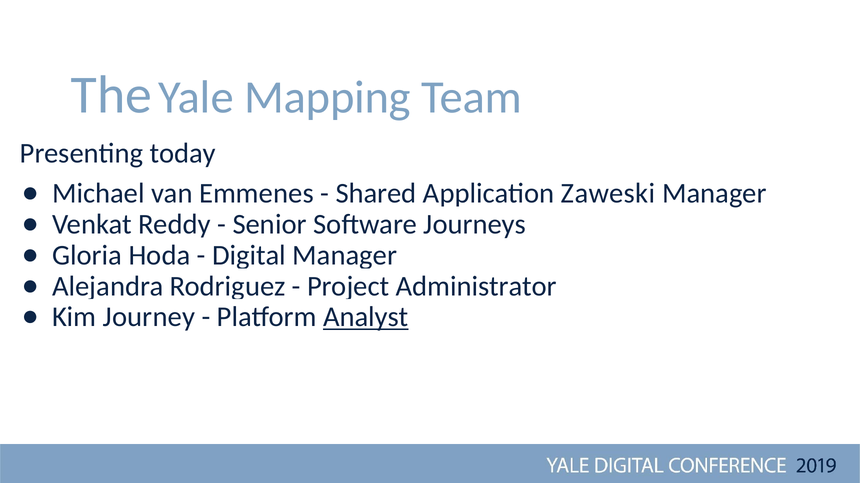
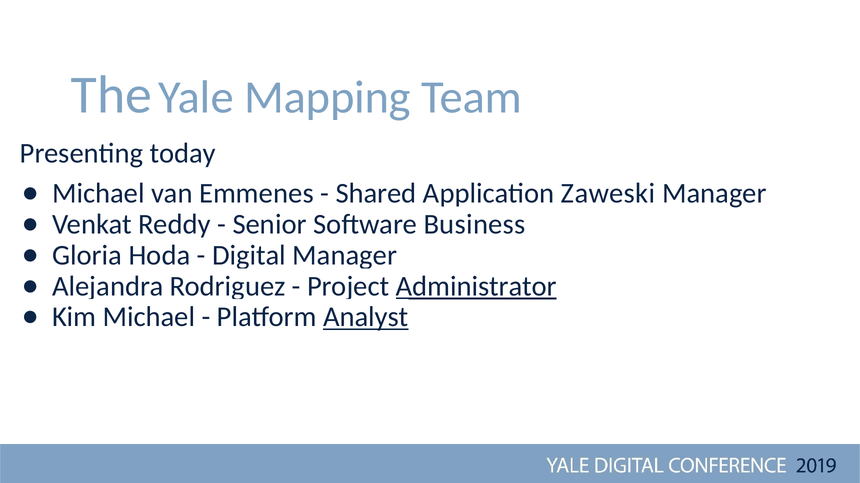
Journeys: Journeys -> Business (475, 225)
Administrator underline: none -> present (476, 287)
Kim Journey: Journey -> Michael (149, 318)
